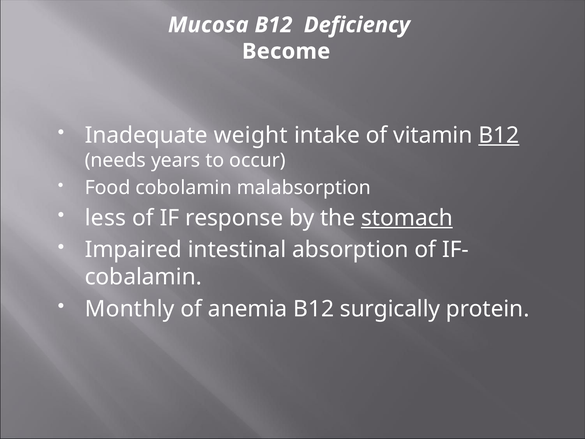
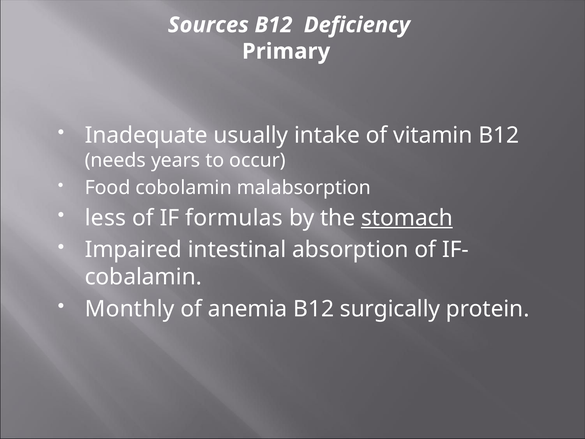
Mucosa: Mucosa -> Sources (208, 25)
Become: Become -> Primary (286, 51)
weight: weight -> usually (251, 135)
B12 underline: present -> none (499, 135)
response: response -> formulas (234, 218)
